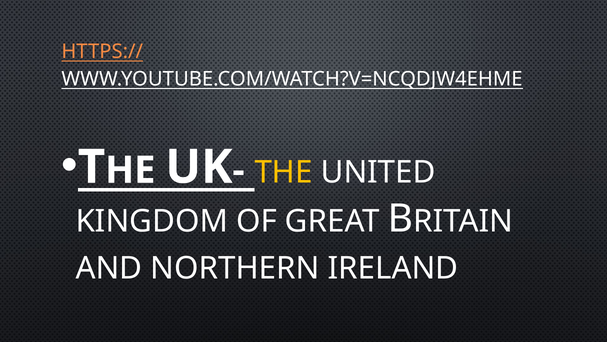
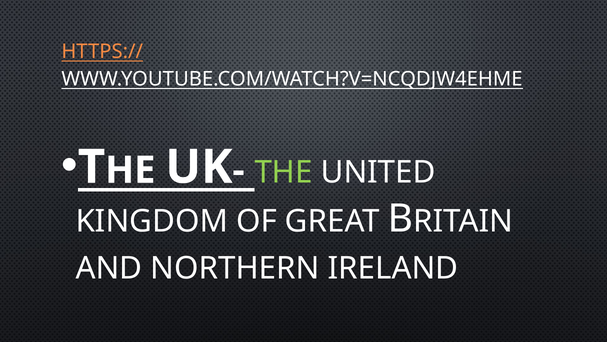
THE colour: yellow -> light green (284, 172)
